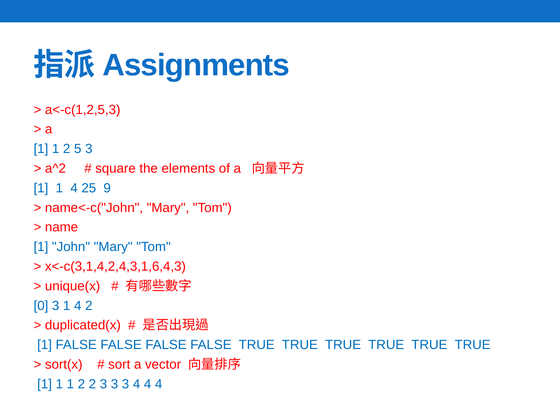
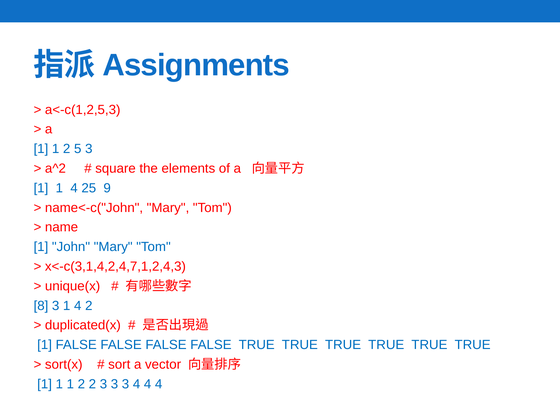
x<-c(3,1,4,2,4,3,1,6,4,3: x<-c(3,1,4,2,4,3,1,6,4,3 -> x<-c(3,1,4,2,4,7,1,2,4,3 (115, 266)
0: 0 -> 8 (41, 306)
